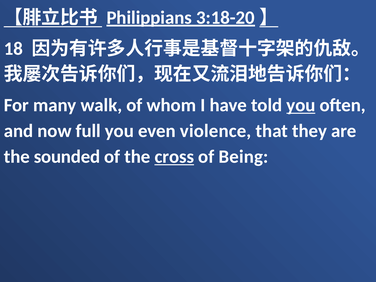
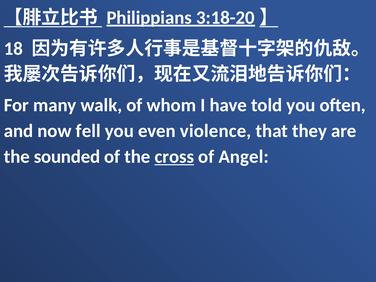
you underline: present -> none (301, 105)
full: full -> fell (88, 131)
Being: Being -> Angel (244, 157)
